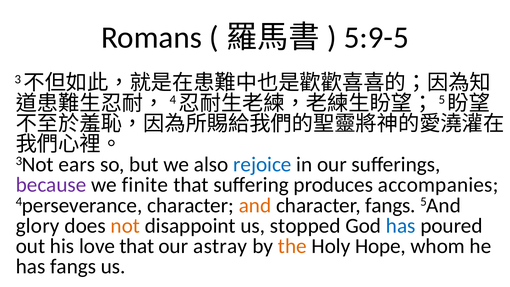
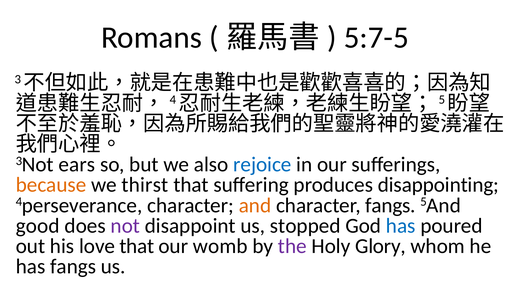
5:9-5: 5:9-5 -> 5:7-5 (376, 38)
because colour: purple -> orange (51, 185)
finite: finite -> thirst (145, 185)
accompanies: accompanies -> disappointing (438, 185)
glory: glory -> good (38, 226)
not colour: orange -> purple (125, 226)
astray: astray -> womb (220, 246)
the colour: orange -> purple (292, 246)
Hope: Hope -> Glory (381, 246)
